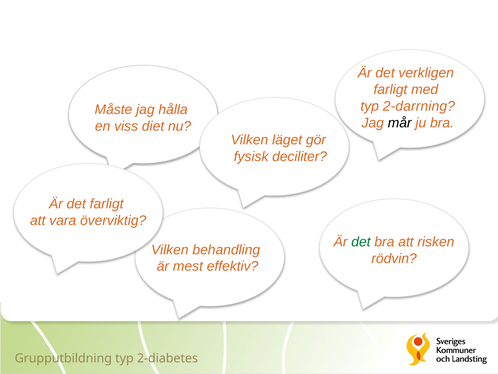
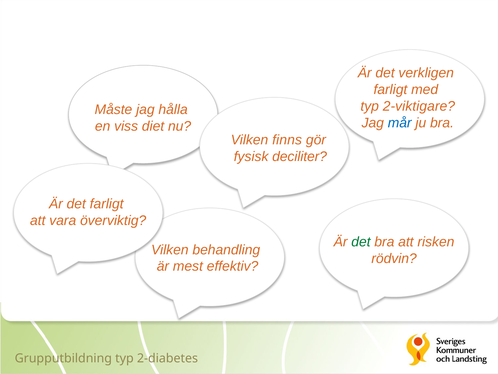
2-darrning: 2-darrning -> 2-viktigare (419, 106)
mår colour: black -> blue (400, 123)
läget: läget -> finns (287, 140)
